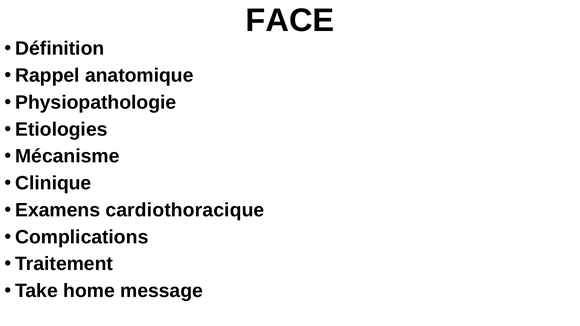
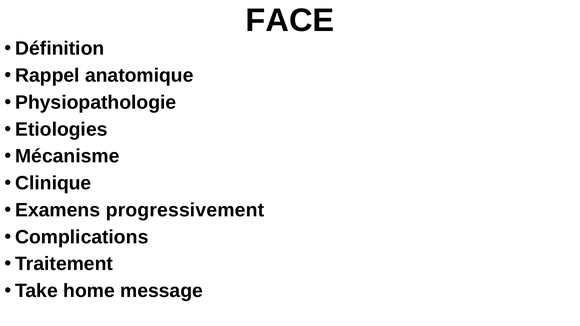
cardiothoracique: cardiothoracique -> progressivement (185, 210)
